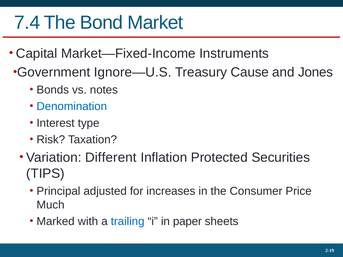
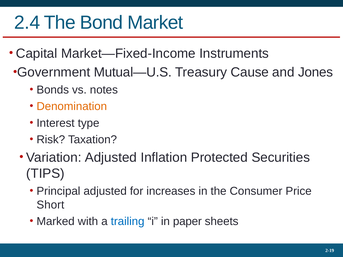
7.4: 7.4 -> 2.4 (27, 23)
Ignore—U.S: Ignore—U.S -> Mutual—U.S (133, 72)
Denomination colour: blue -> orange (72, 107)
Variation Different: Different -> Adjusted (111, 158)
Much: Much -> Short (50, 205)
